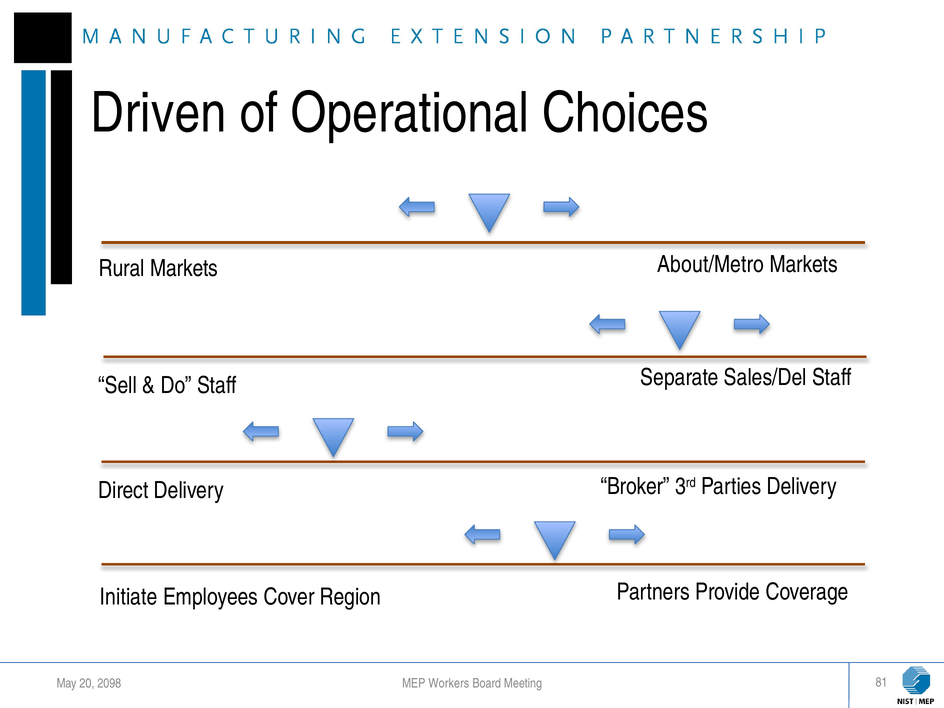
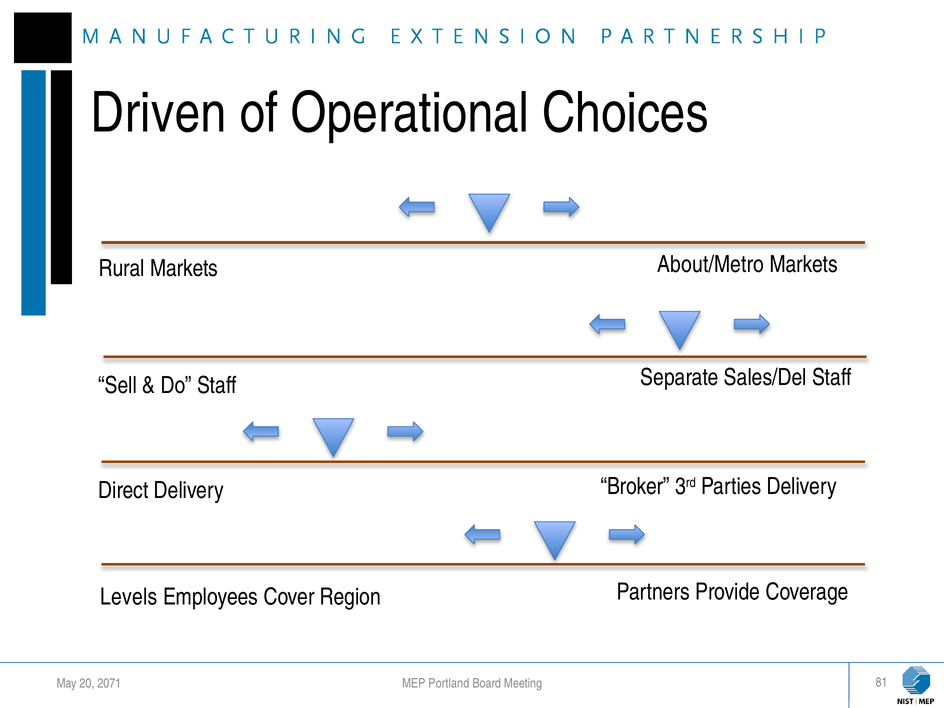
Initiate: Initiate -> Levels (129, 597)
2098: 2098 -> 2071 (109, 683)
Workers: Workers -> Portland (449, 683)
